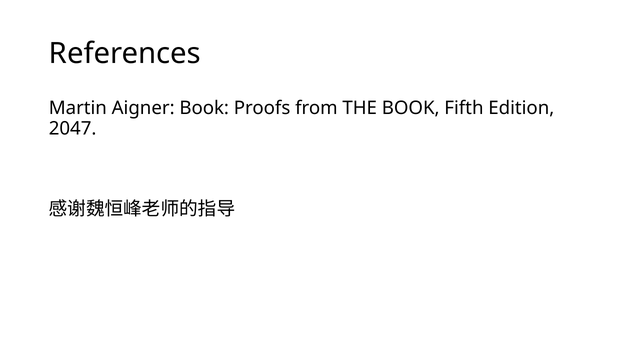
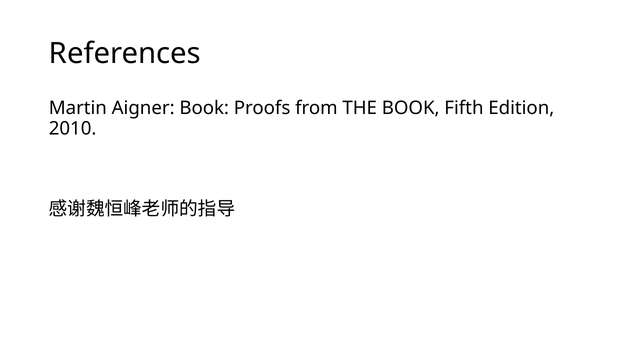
2047: 2047 -> 2010 (73, 128)
